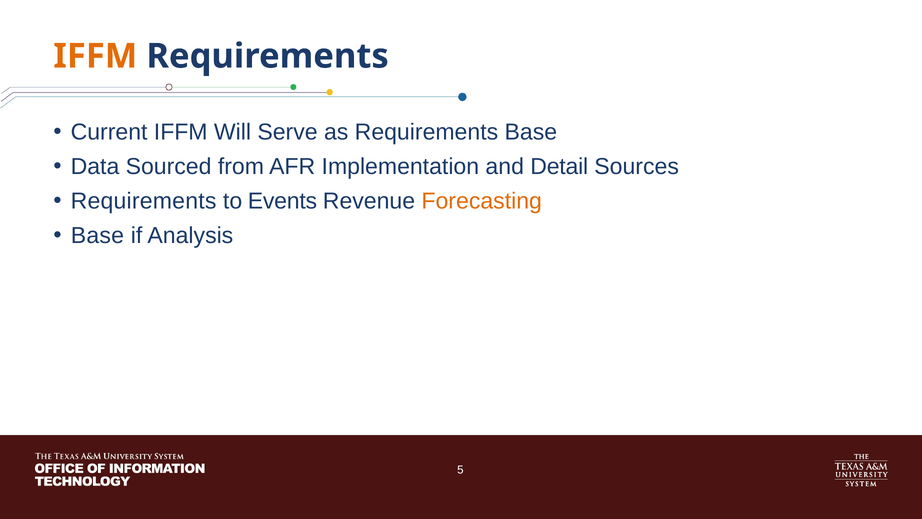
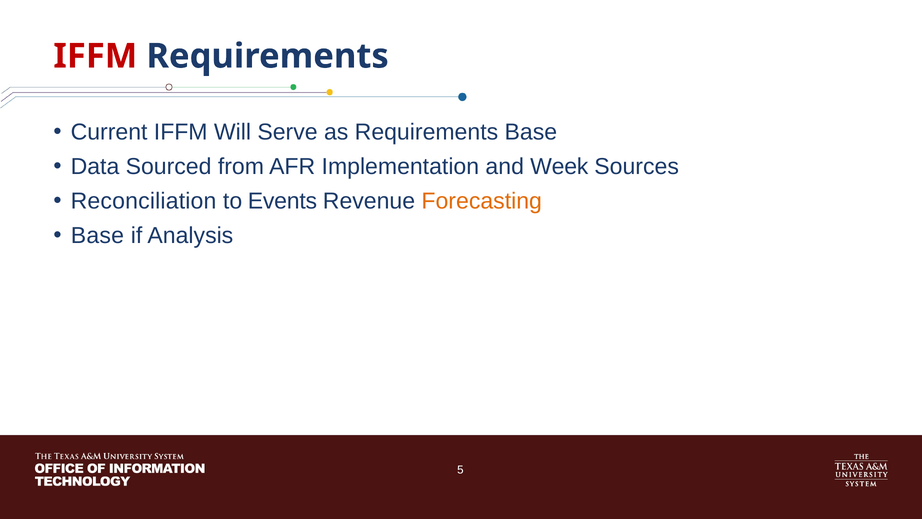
IFFM colour: orange -> red (95, 56)
Detail: Detail -> Week (559, 166)
Requirements: Requirements -> Reconciliation (144, 201)
